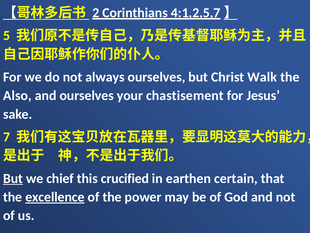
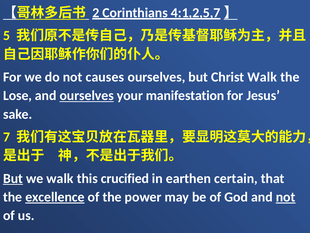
always: always -> causes (105, 77)
Also: Also -> Lose (17, 95)
ourselves underline: none -> present (87, 95)
chastisement: chastisement -> manifestation (185, 95)
we chief: chief -> walk (60, 178)
not underline: none -> present (286, 197)
